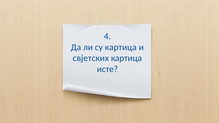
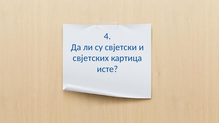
су картица: картица -> свјетски (121, 47)
